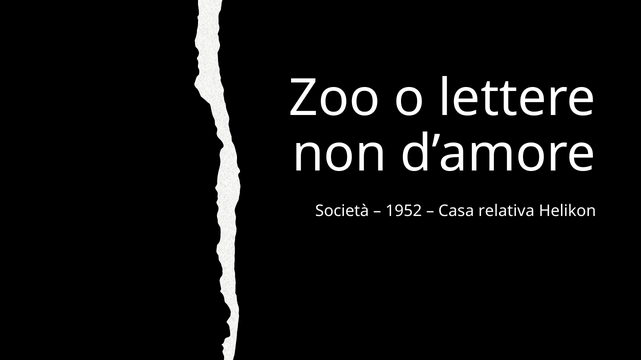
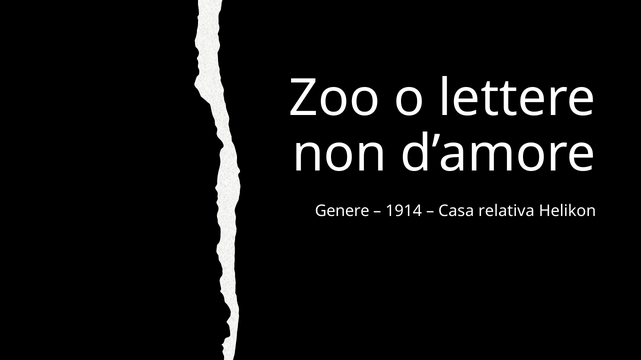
Società: Società -> Genere (342, 211)
1952: 1952 -> 1914 (404, 211)
